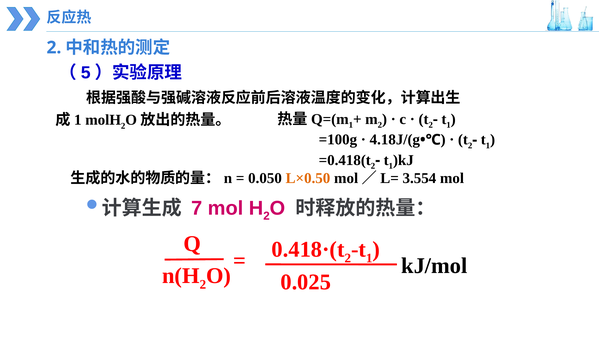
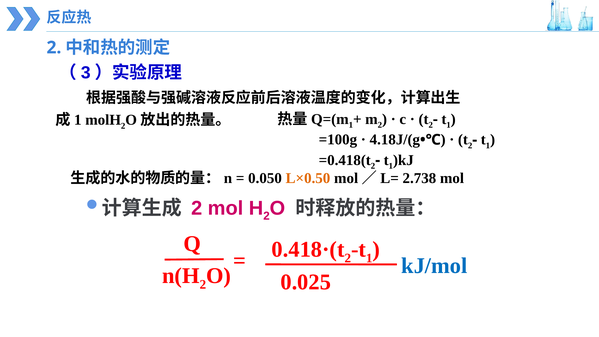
5: 5 -> 3 (86, 73)
3.554: 3.554 -> 2.738 (419, 178)
7: 7 -> 2 (197, 208)
kJ/mol colour: black -> blue (434, 266)
